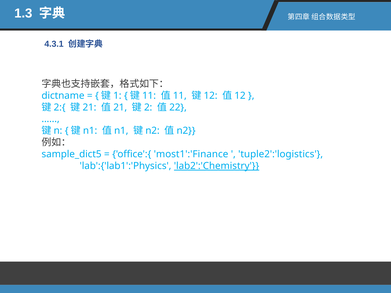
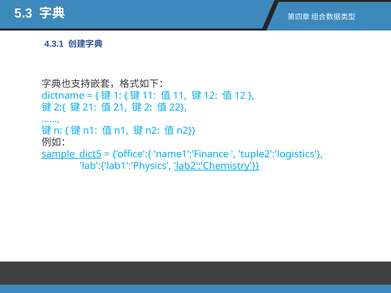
1.3: 1.3 -> 5.3 (23, 13)
sample_dict5 underline: none -> present (72, 154)
most1':'Finance: most1':'Finance -> name1':'Finance (191, 154)
